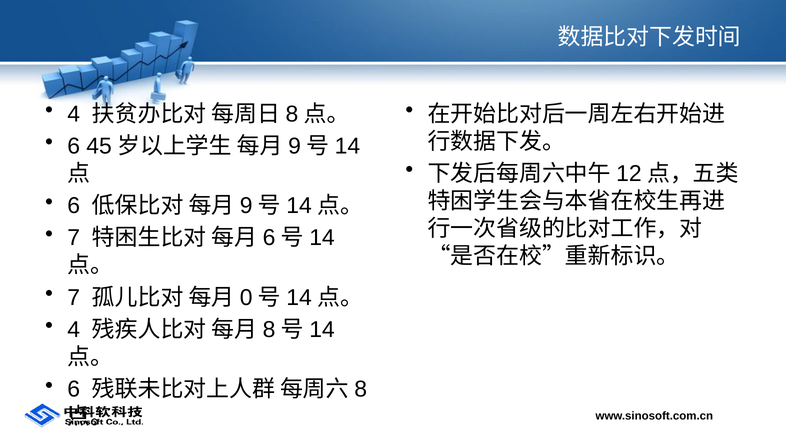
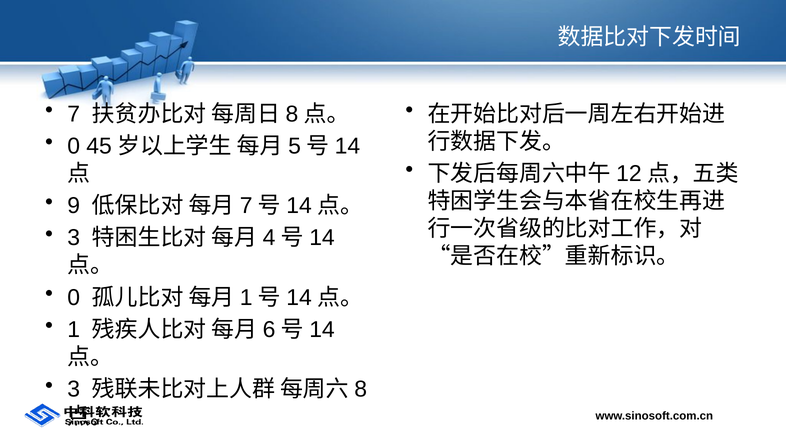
4: 4 -> 7 (74, 114)
6: 6 -> 0 (74, 146)
9: 9 -> 5 (295, 146)
6: 6 -> 9 (74, 206)
9: 9 -> 7 (246, 206)
7: 7 -> 3 (74, 238)
6: 6 -> 4 (269, 238)
7: 7 -> 0 (74, 298)
0: 0 -> 1 (246, 298)
4: 4 -> 1 (74, 330)
8: 8 -> 6 (269, 330)
6: 6 -> 3 (74, 389)
